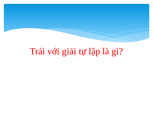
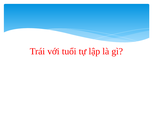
giải: giải -> tuổi (69, 51)
